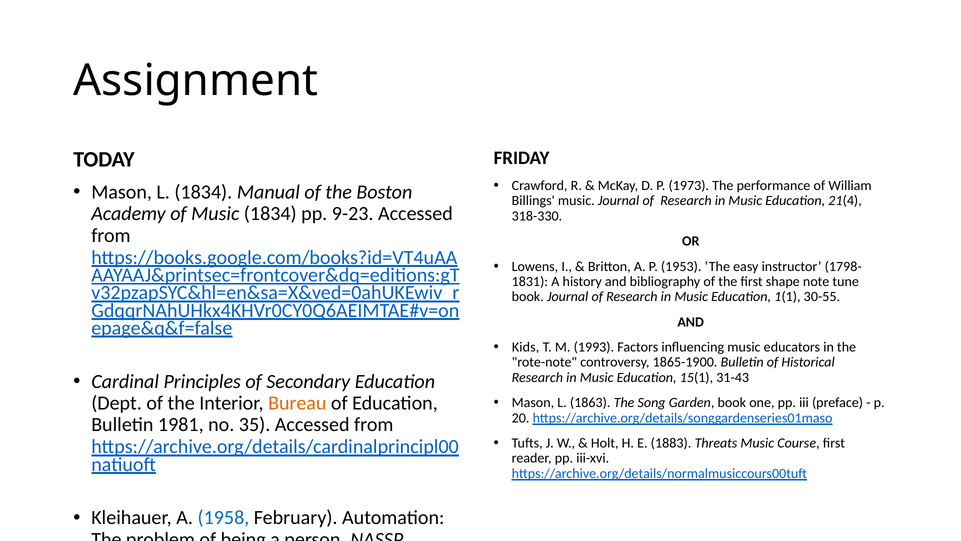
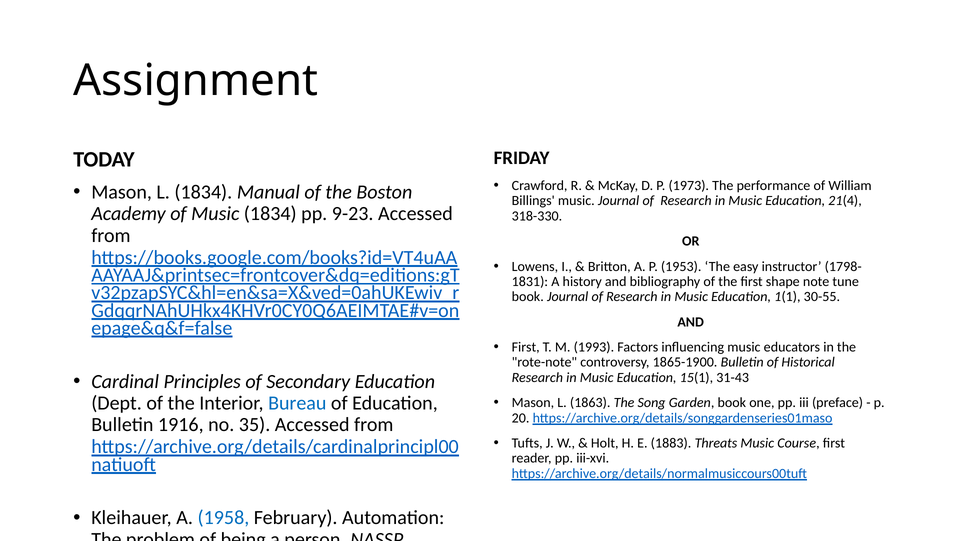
Kids: Kids -> First (526, 347)
Bureau colour: orange -> blue (297, 403)
1981: 1981 -> 1916 (181, 424)
